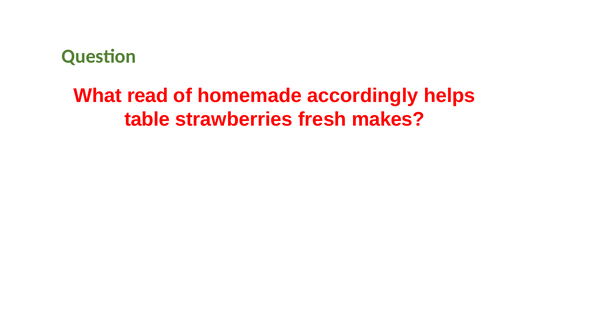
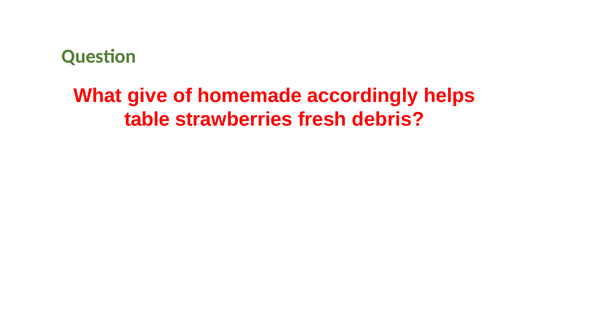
read: read -> give (147, 96)
makes: makes -> debris (388, 119)
